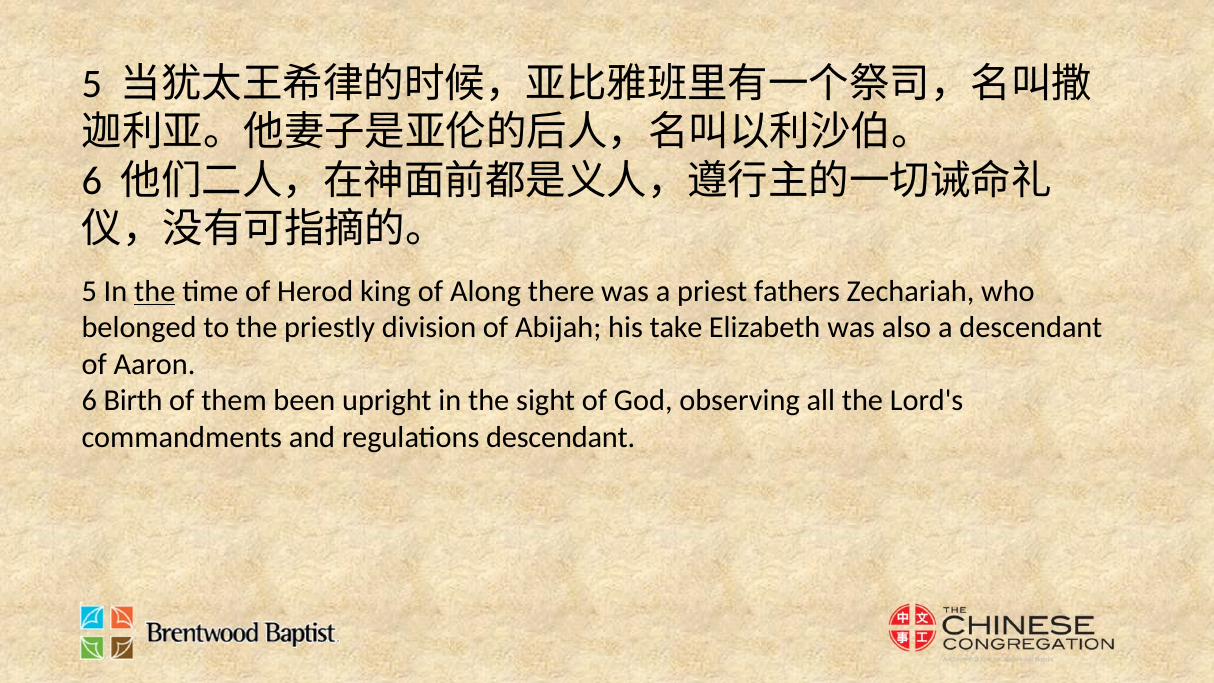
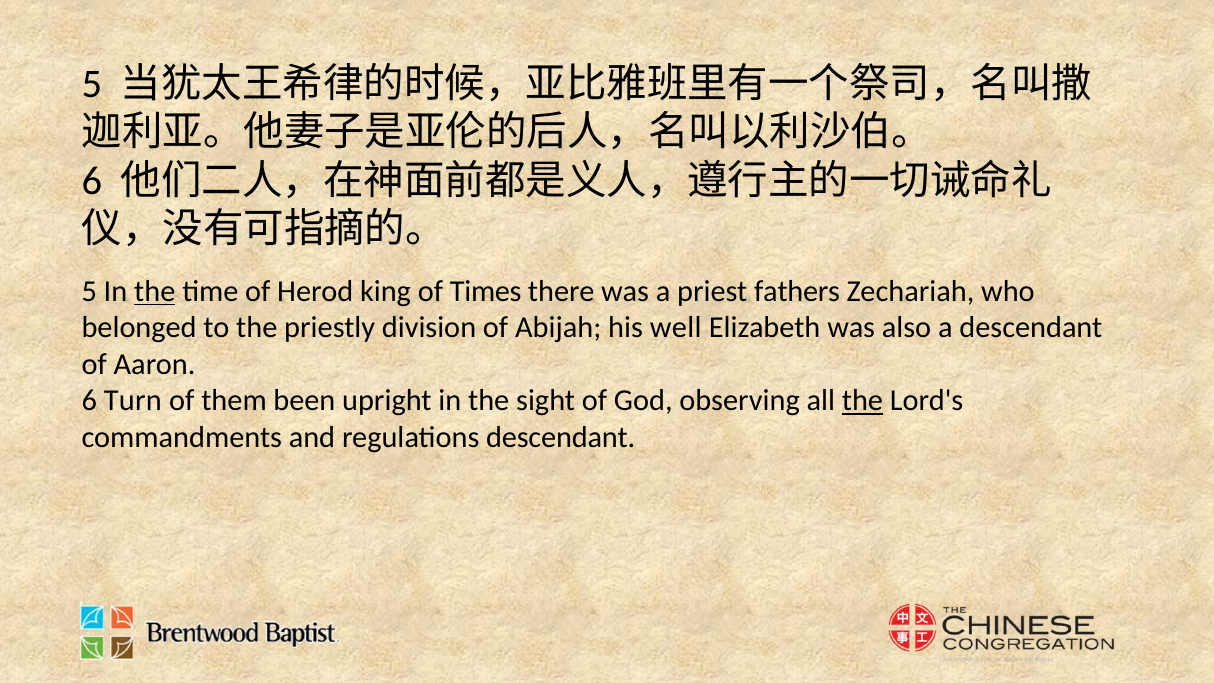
Along: Along -> Times (486, 291)
take: take -> well (676, 328)
Birth: Birth -> Turn (133, 401)
the underline: none -> present (862, 401)
